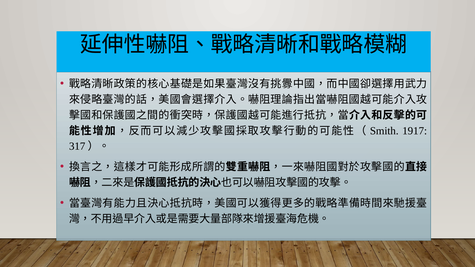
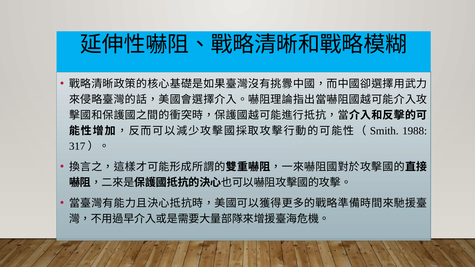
1917: 1917 -> 1988 (415, 131)
